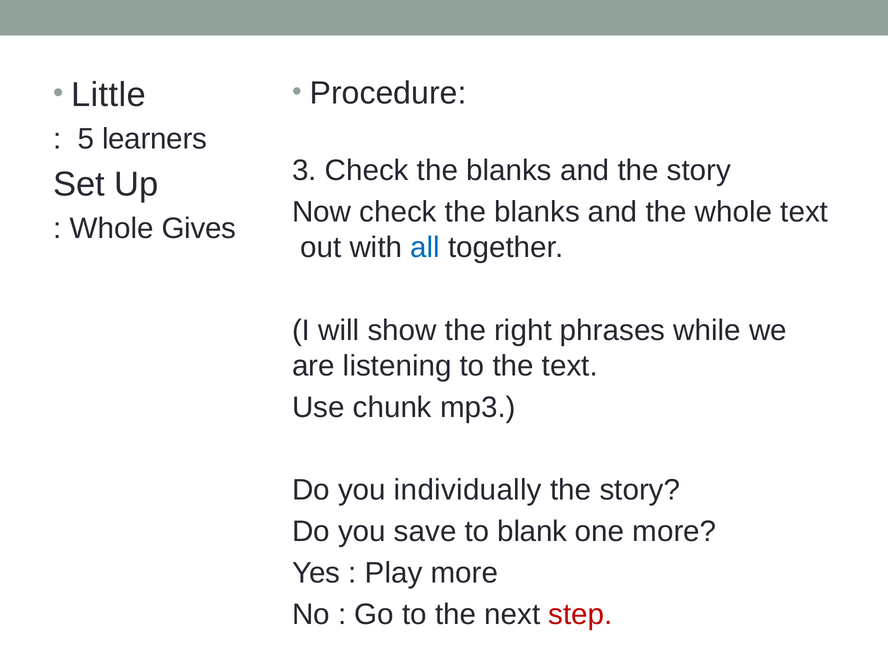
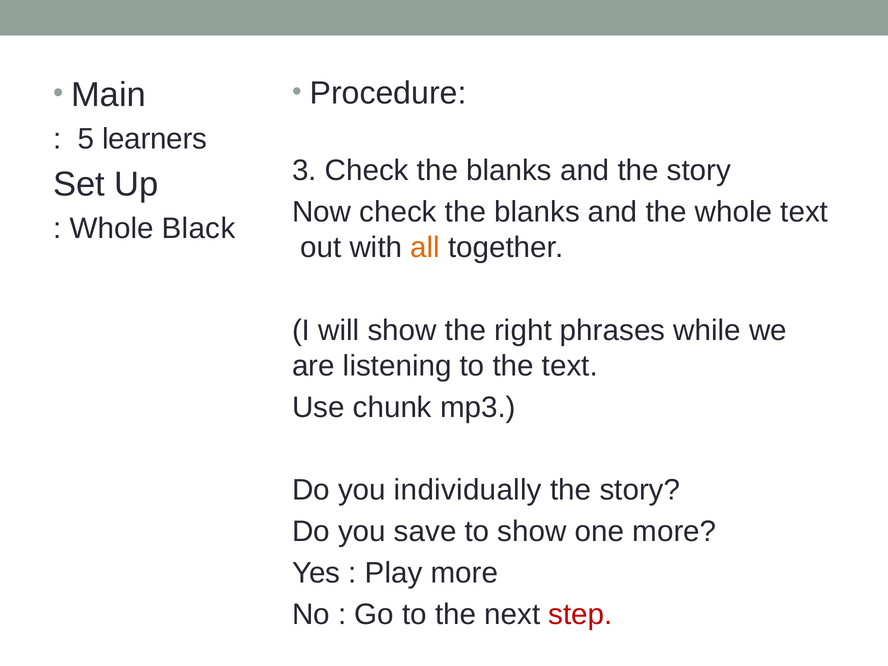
Little: Little -> Main (109, 95)
Gives: Gives -> Black (199, 229)
all colour: blue -> orange (425, 248)
to blank: blank -> show (532, 532)
